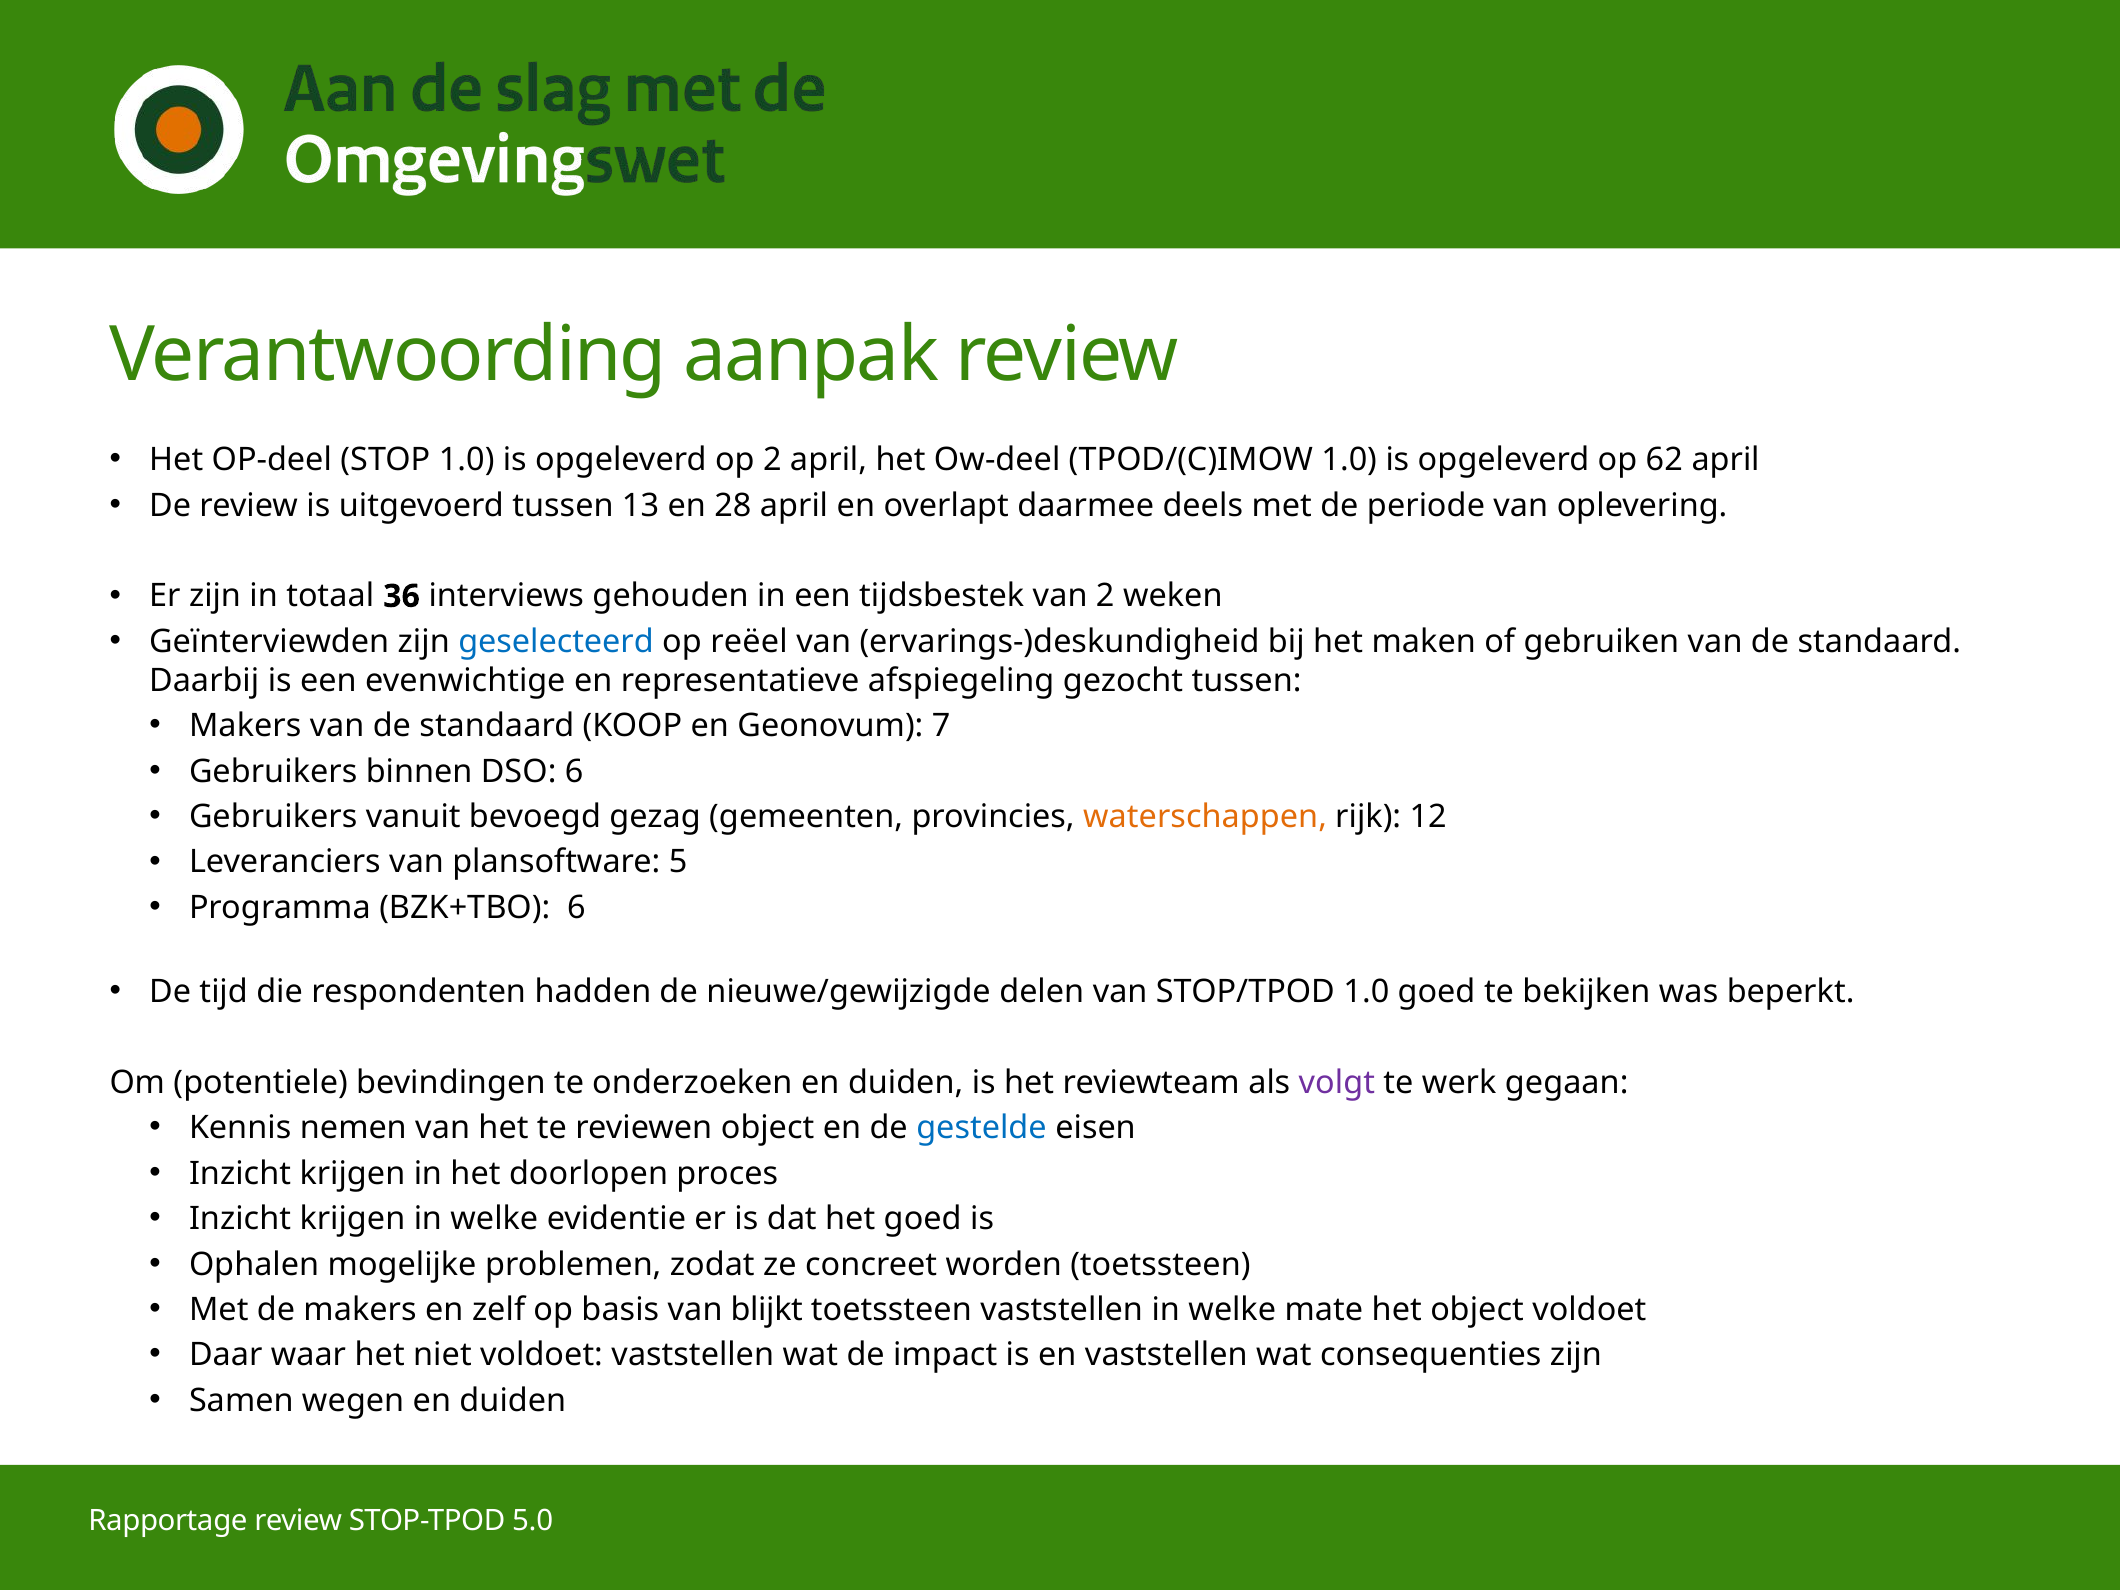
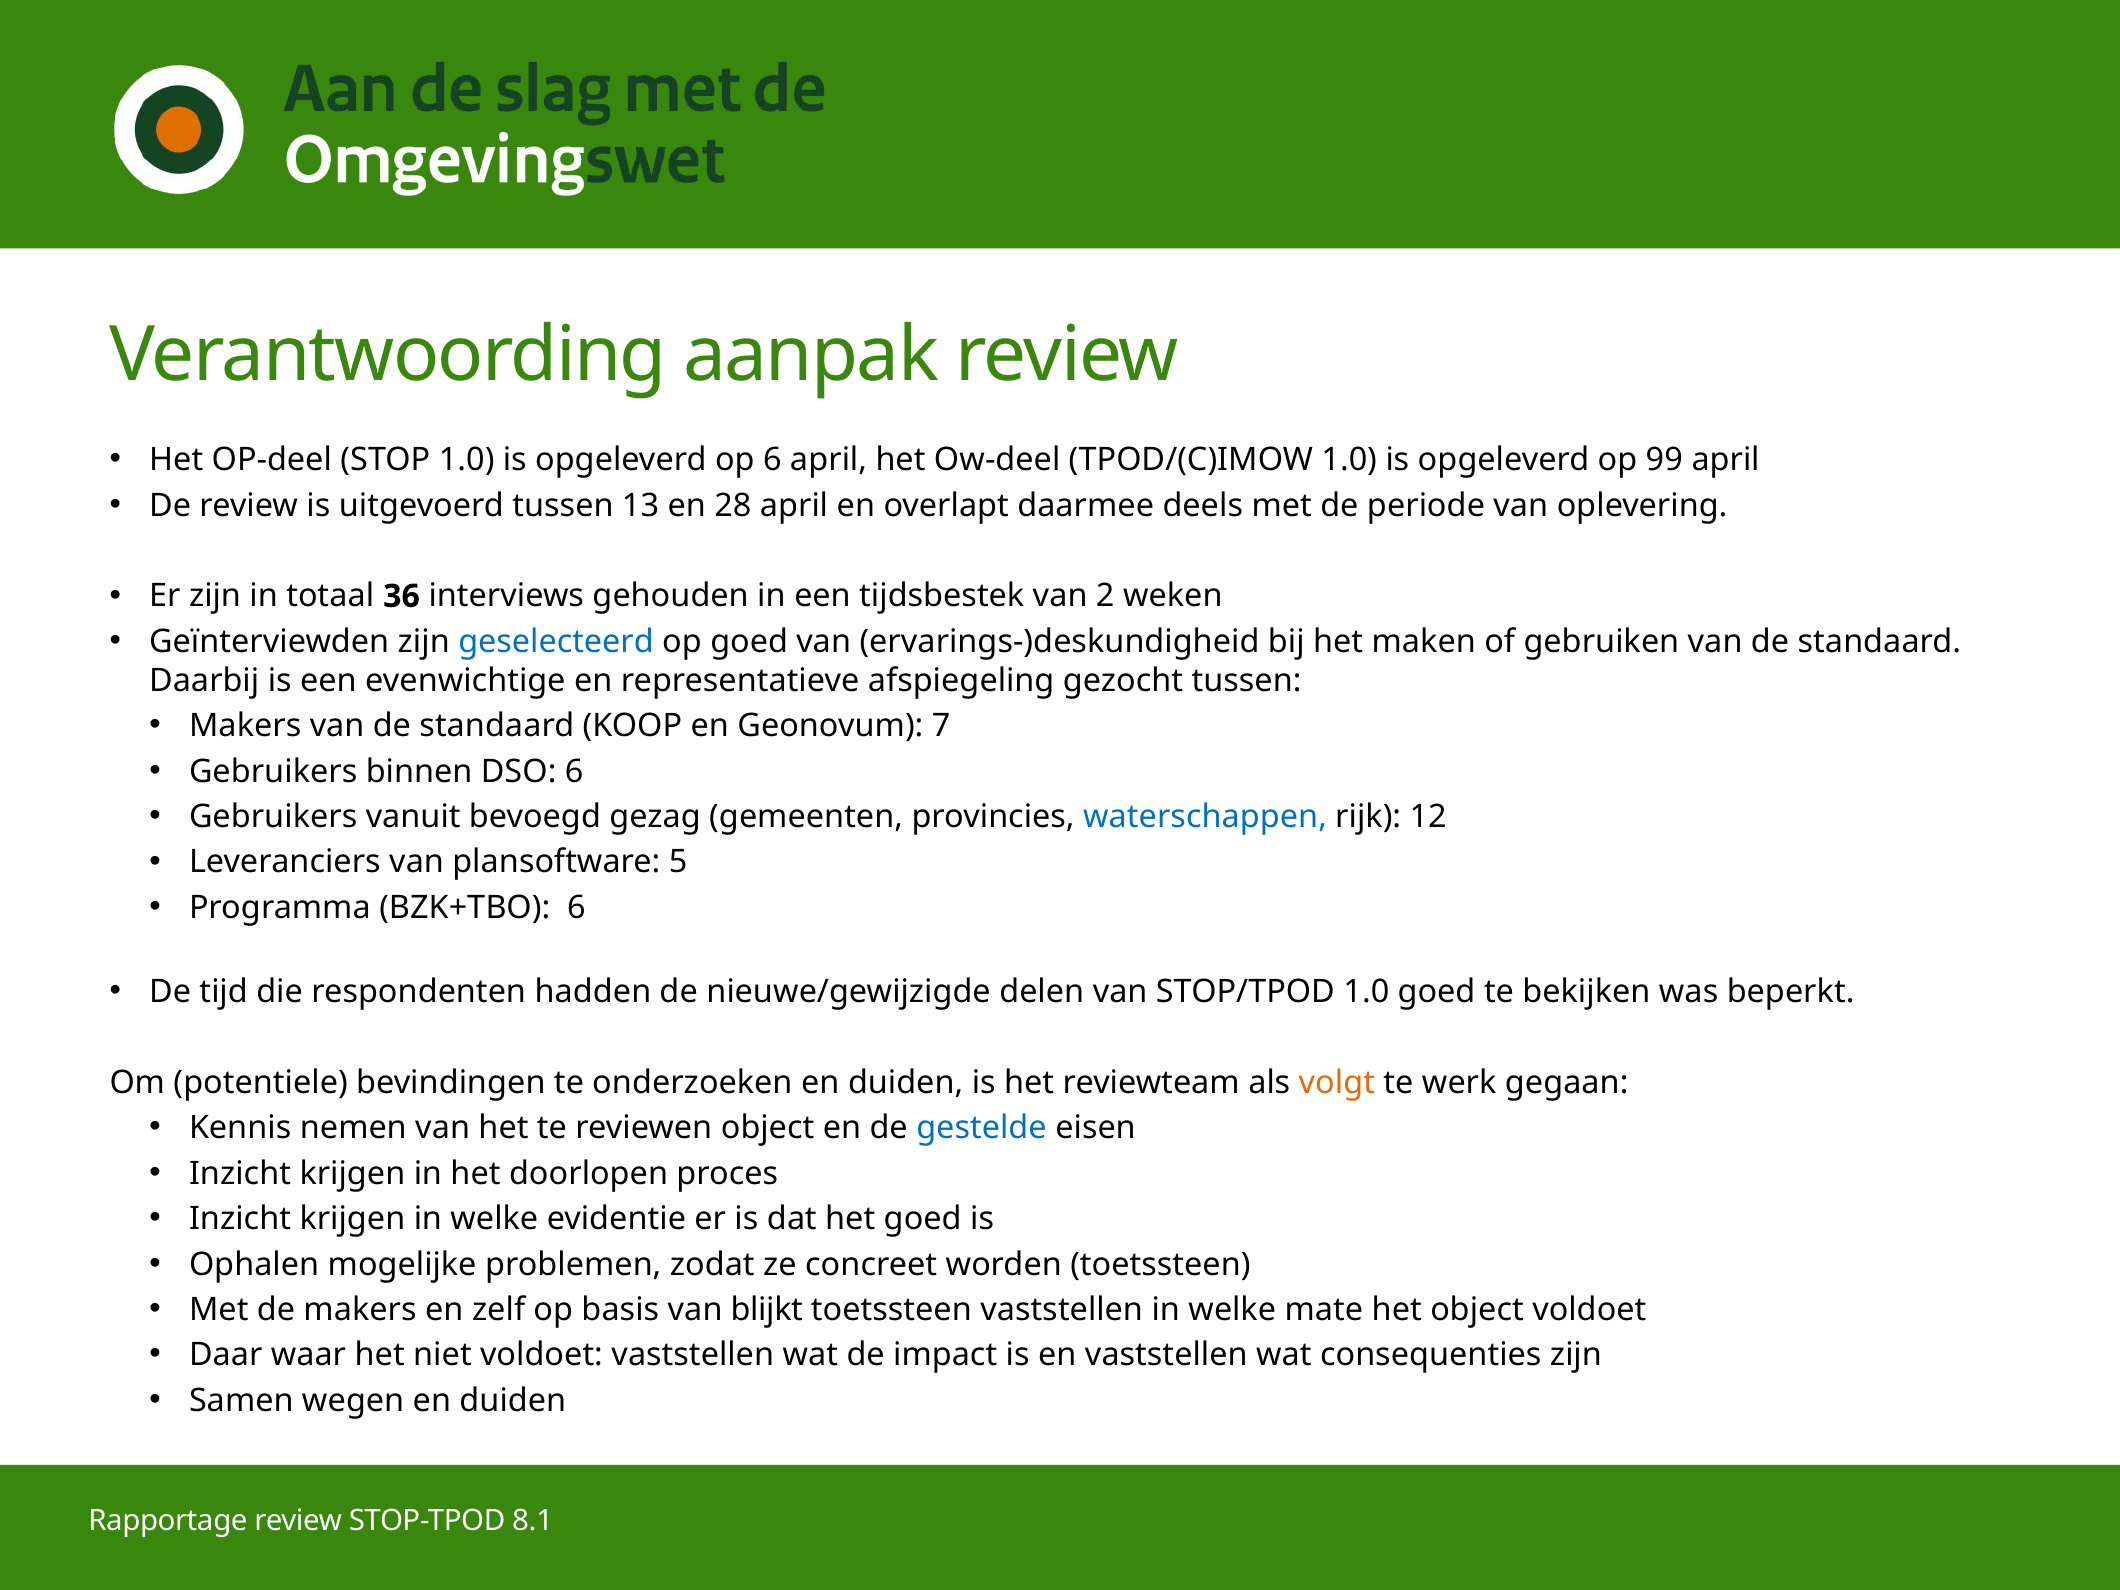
op 2: 2 -> 6 (772, 460)
62: 62 -> 99 (1664, 460)
op reëel: reëel -> goed (749, 642)
waterschappen colour: orange -> blue (1205, 817)
volgt colour: purple -> orange (1337, 1083)
5.0: 5.0 -> 8.1 (533, 1521)
